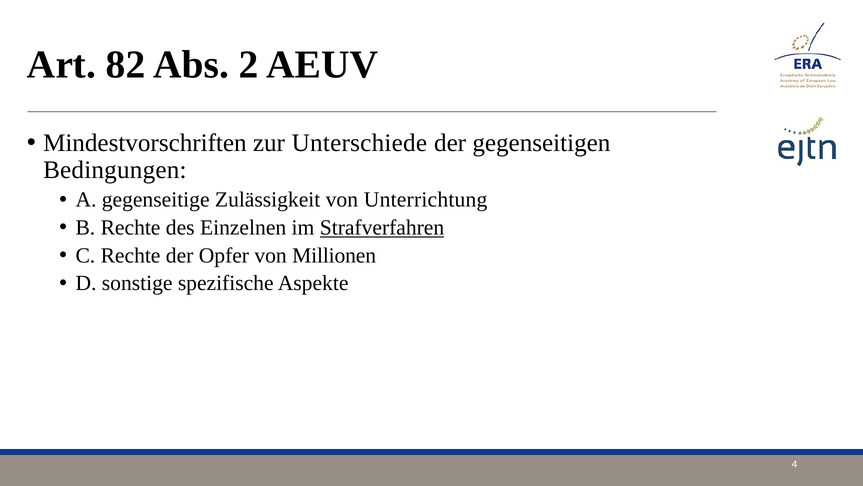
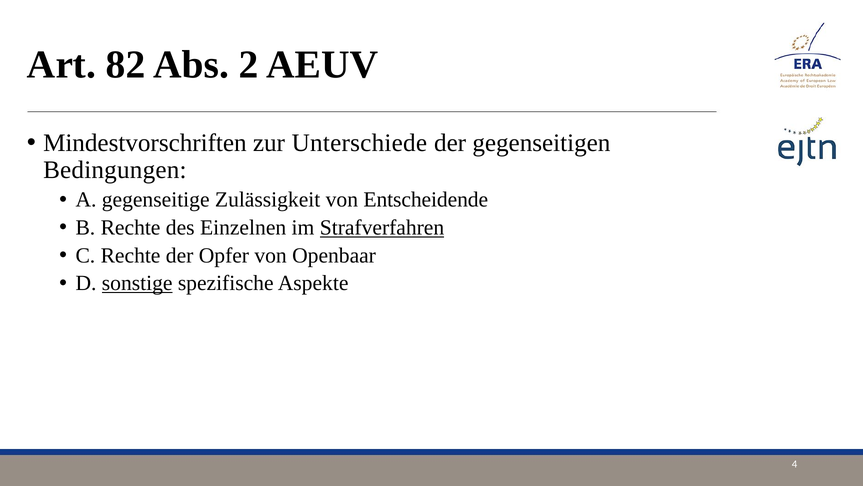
Unterrichtung: Unterrichtung -> Entscheidende (426, 200)
Millionen: Millionen -> Openbaar (334, 255)
sonstige underline: none -> present (137, 283)
